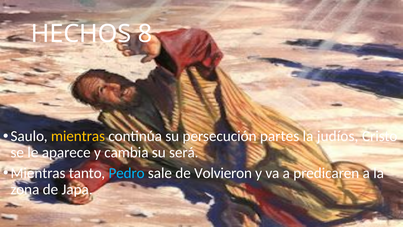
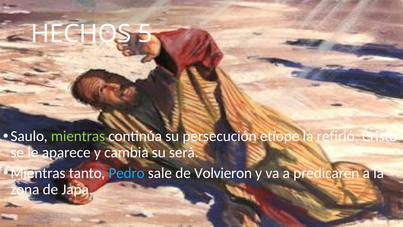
8: 8 -> 5 (145, 34)
mientras colour: yellow -> light green (78, 136)
partes: partes -> etíope (280, 136)
judíos: judíos -> refirió (338, 136)
